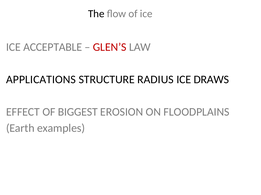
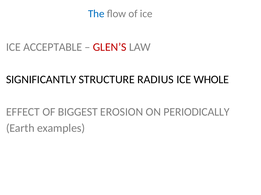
The colour: black -> blue (96, 14)
APPLICATIONS: APPLICATIONS -> SIGNIFICANTLY (41, 80)
DRAWS: DRAWS -> WHOLE (211, 80)
FLOODPLAINS: FLOODPLAINS -> PERIODICALLY (197, 112)
